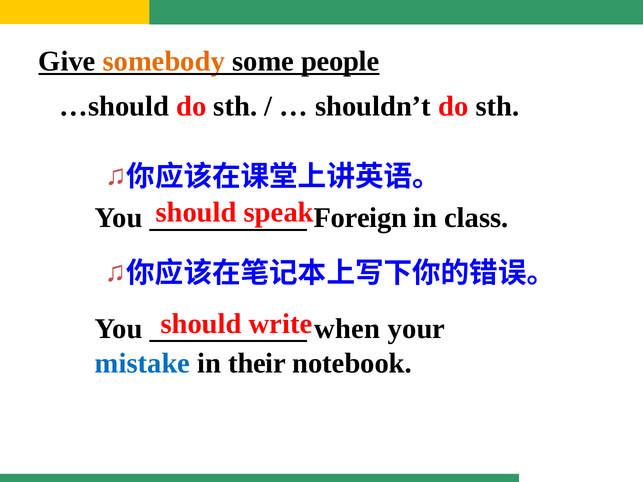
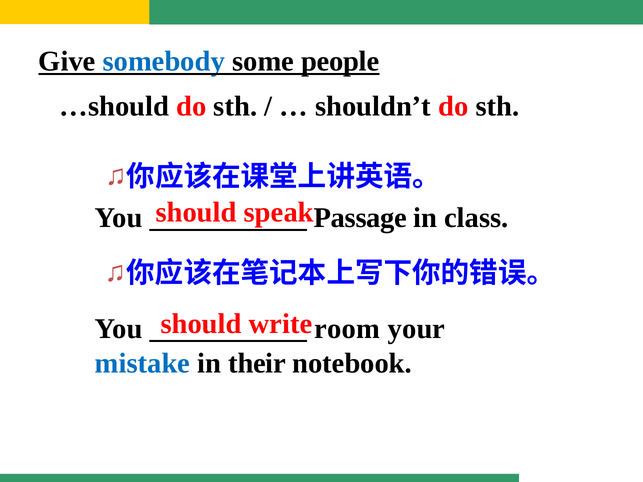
somebody colour: orange -> blue (164, 62)
Foreign: Foreign -> Passage (360, 218)
when: when -> room (347, 329)
